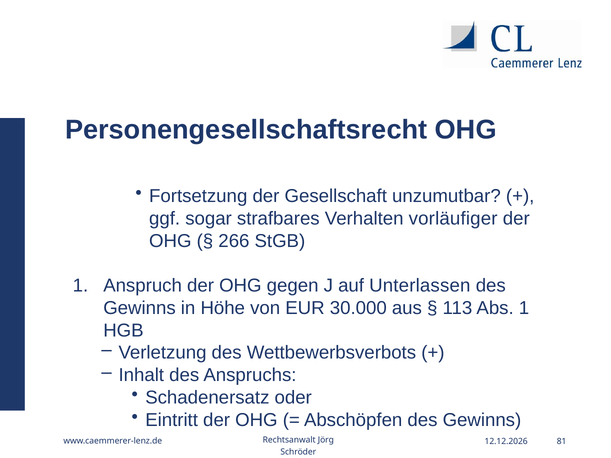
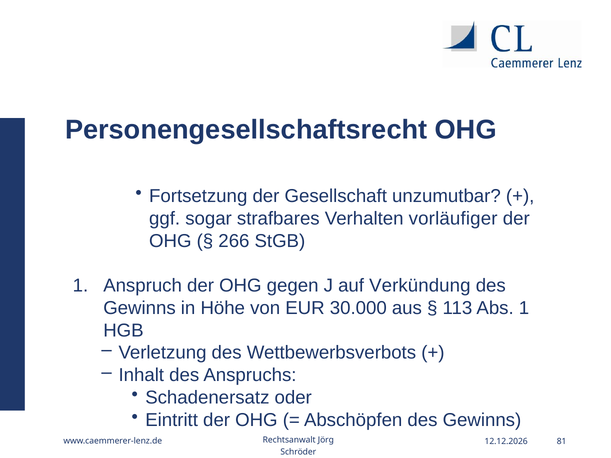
Unterlassen: Unterlassen -> Verkündung (420, 286)
